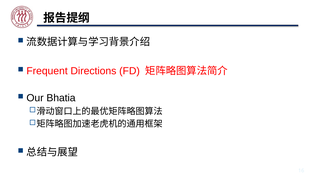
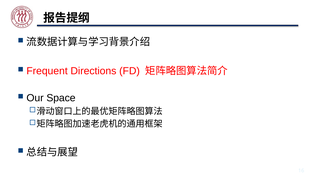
Bhatia: Bhatia -> Space (61, 98)
